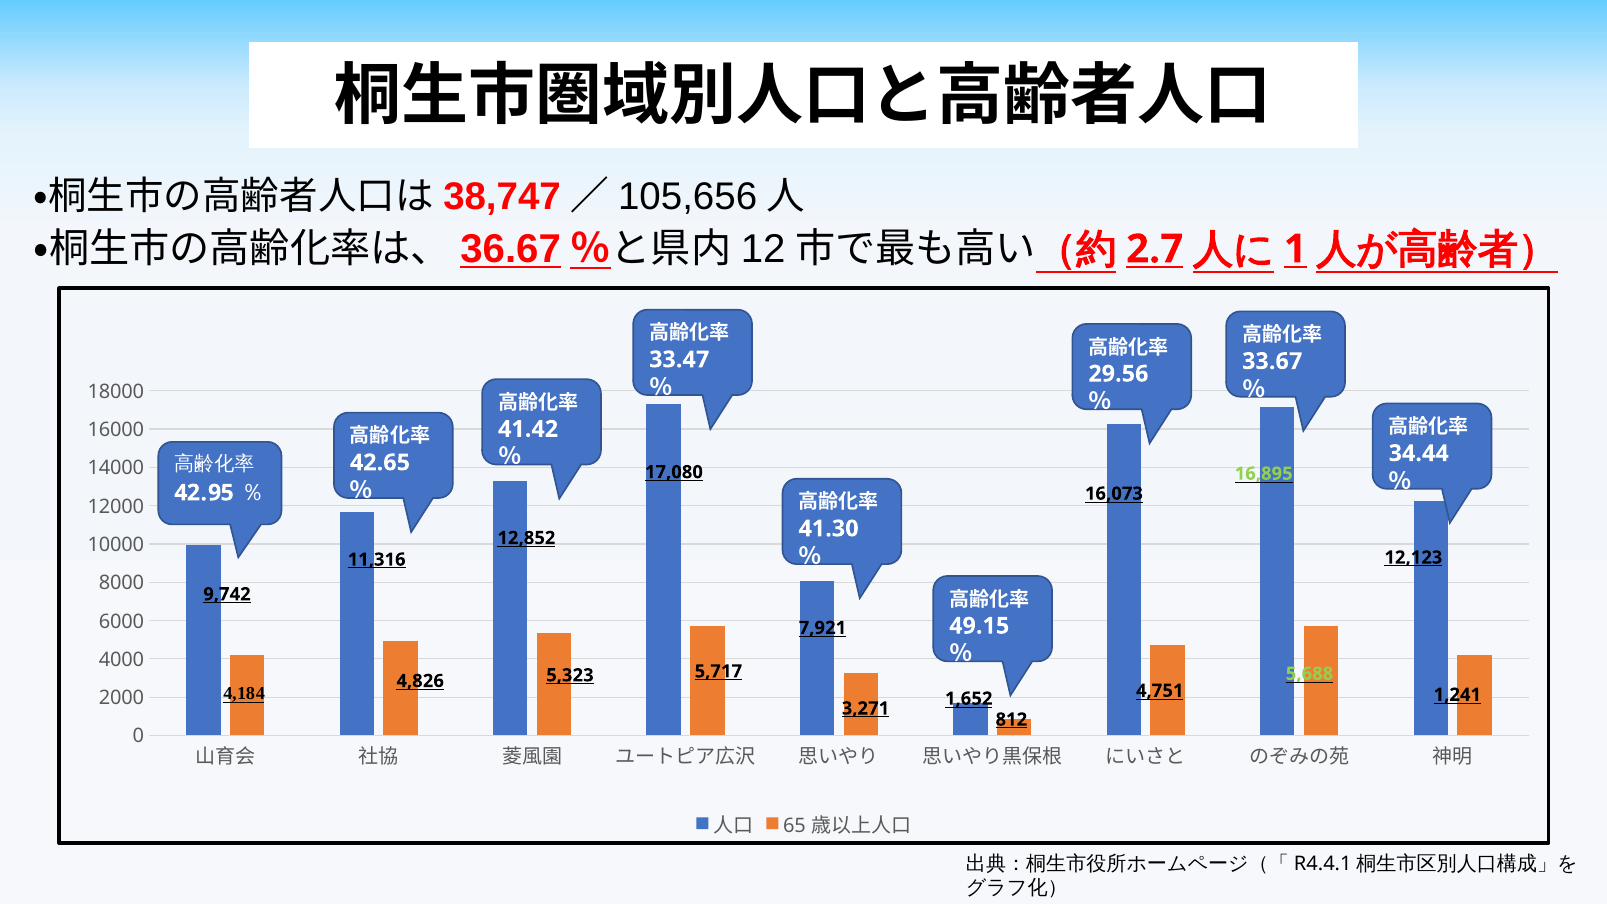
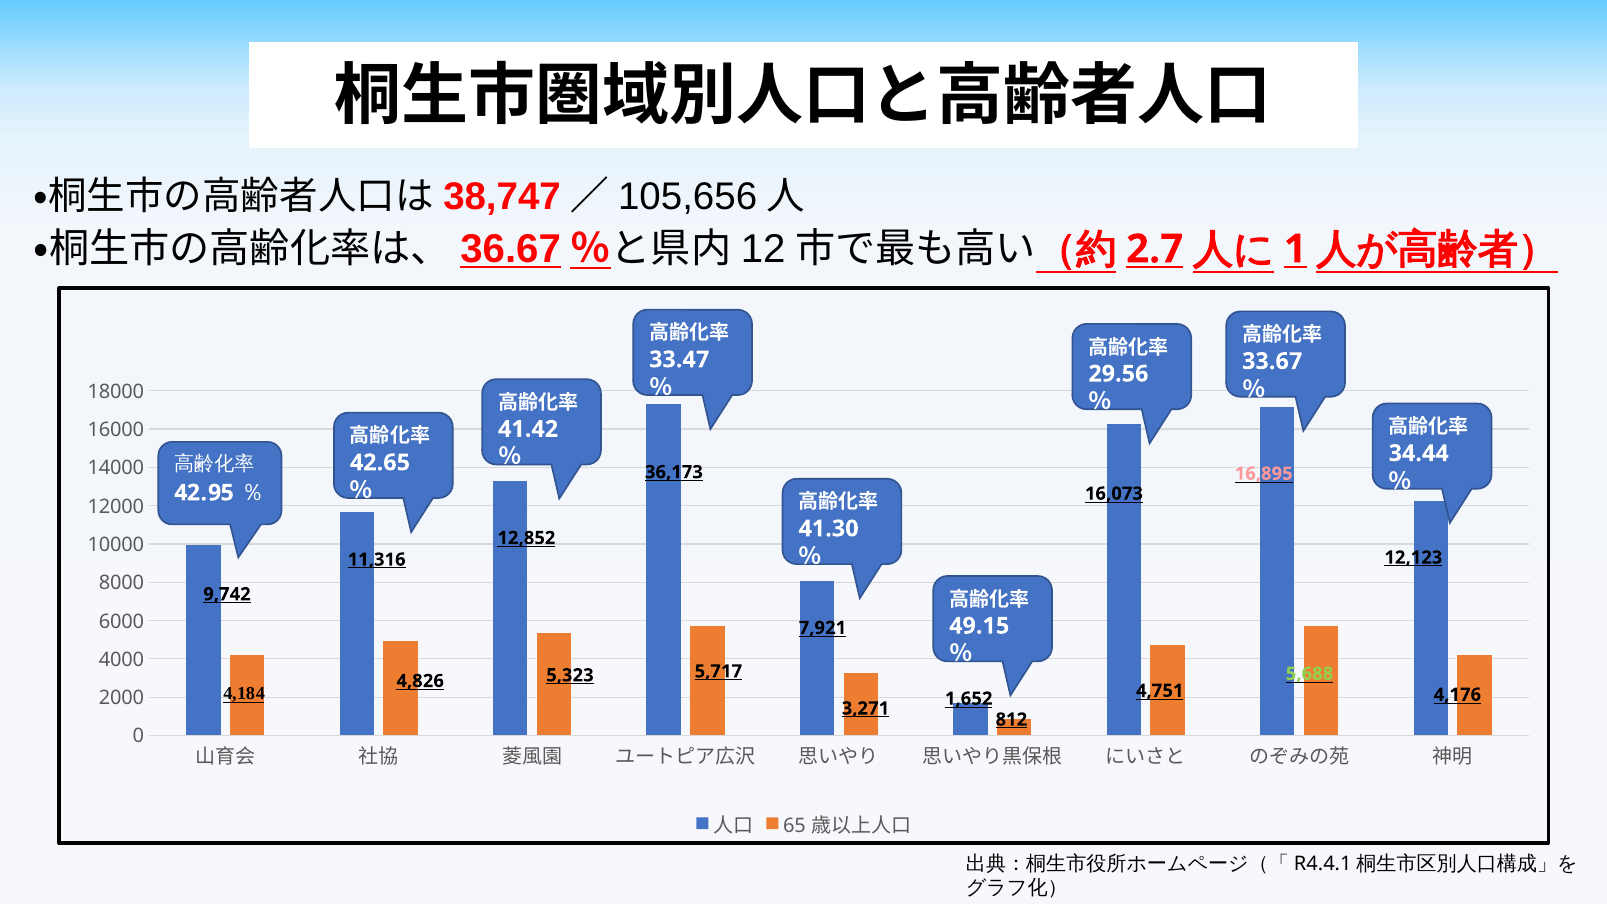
17,080: 17,080 -> 36,173 (674, 472)
16,895 colour: light green -> pink (1264, 474)
1,241: 1,241 -> 4,176 (1457, 695)
